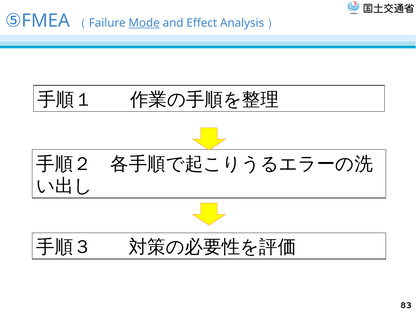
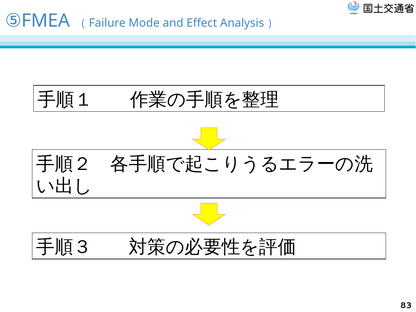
Mode underline: present -> none (144, 23)
